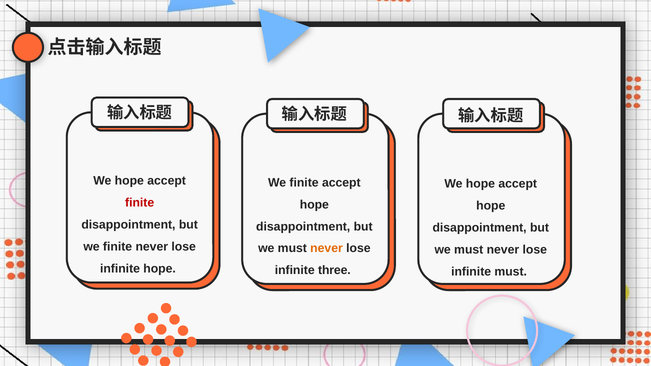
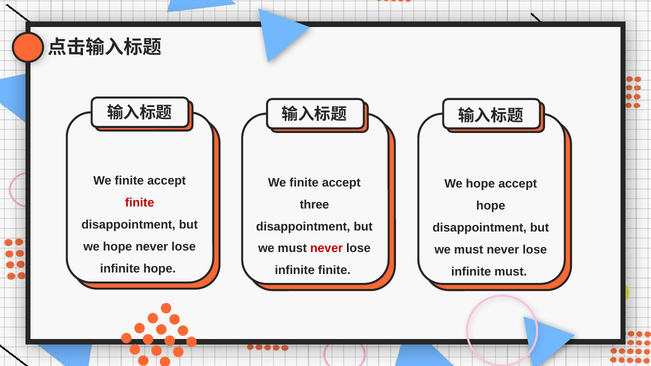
hope: hope -> finite (129, 181)
hope: hope -> three (314, 205)
finite: finite -> hope (118, 247)
never colour: orange -> red (327, 249)
infinite three: three -> finite (334, 271)
